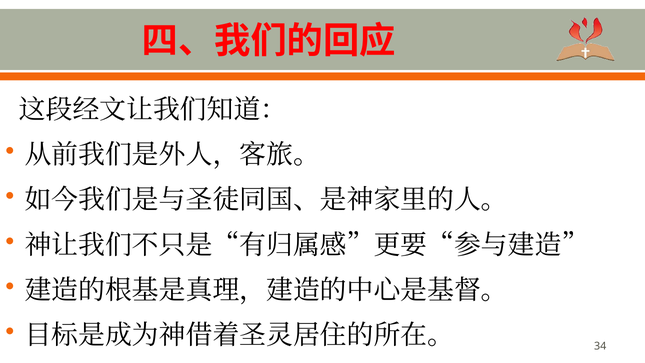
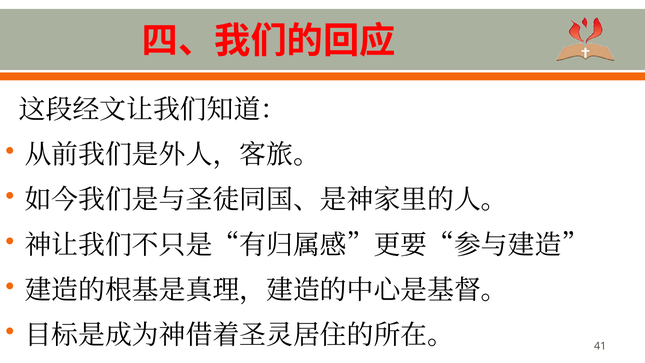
34: 34 -> 41 (600, 346)
